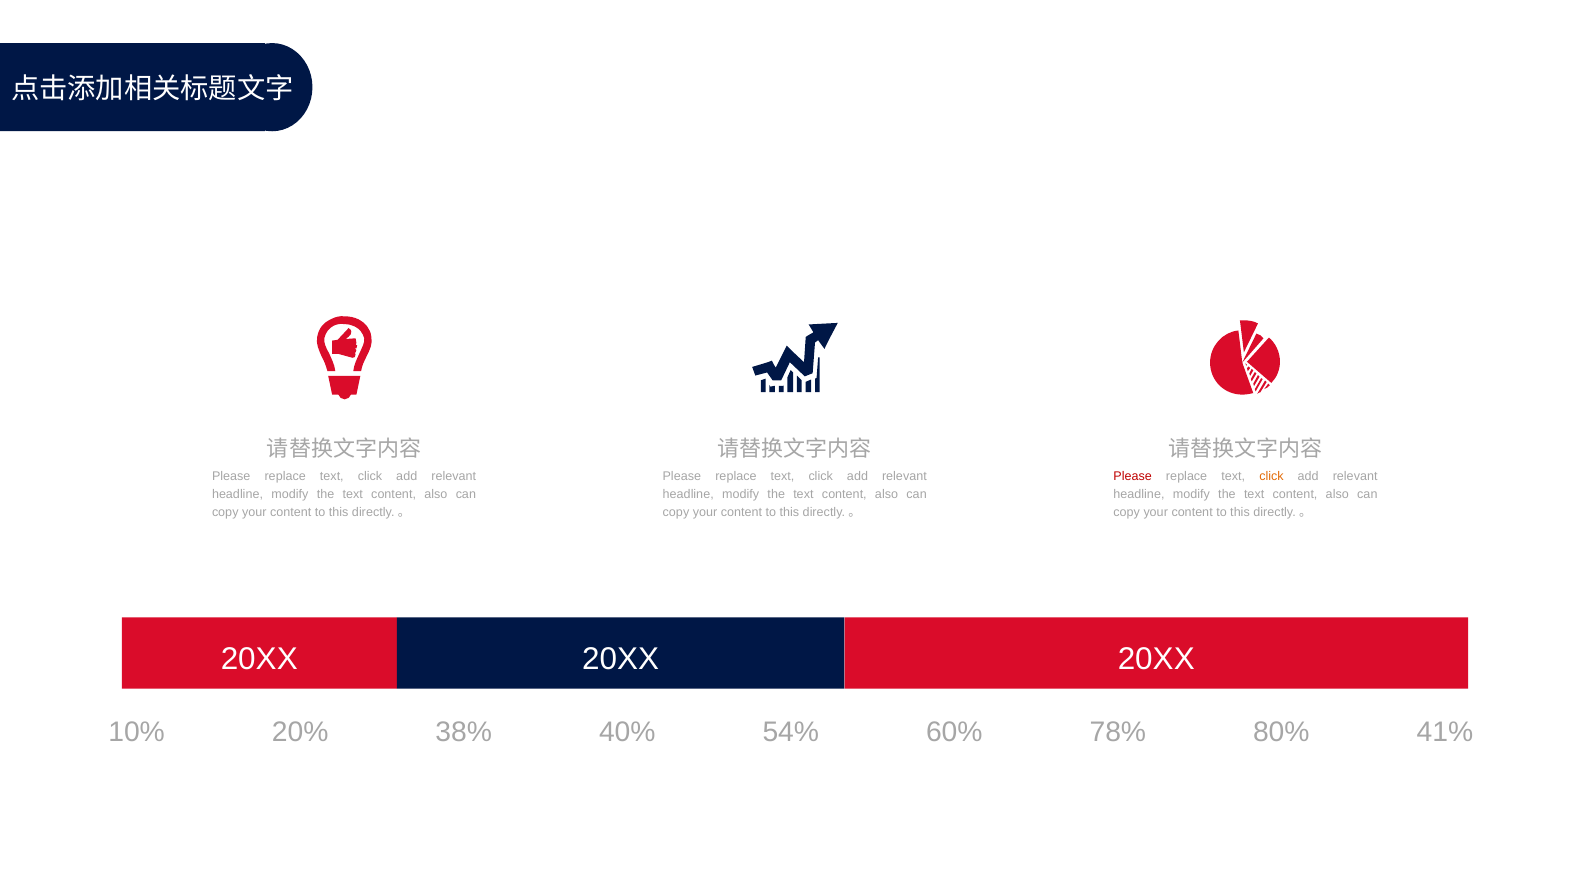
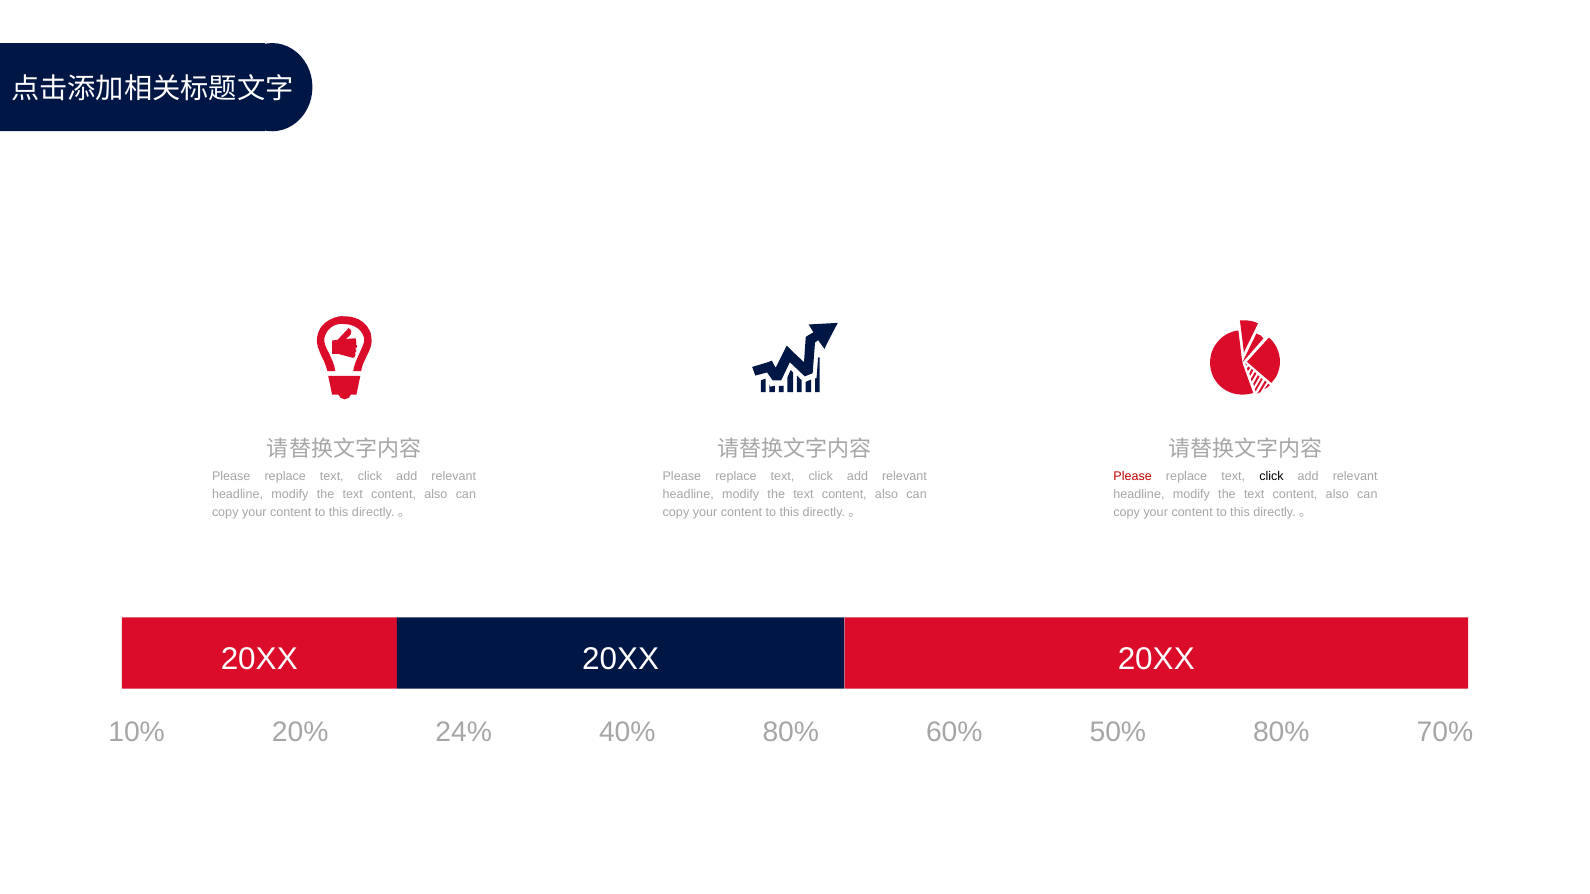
click colour: orange -> black (1271, 476)
38%: 38% -> 24% (464, 733)
40% 54%: 54% -> 80% (791, 733)
78%: 78% -> 50% (1118, 732)
41%: 41% -> 70% (1445, 732)
